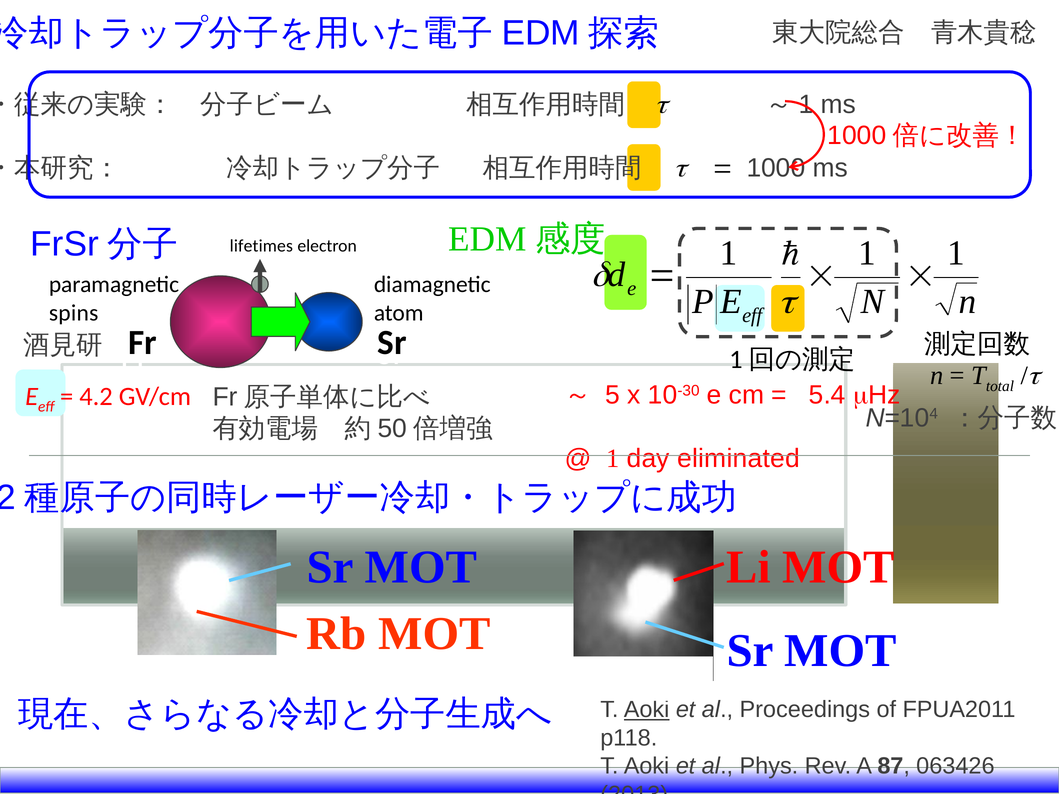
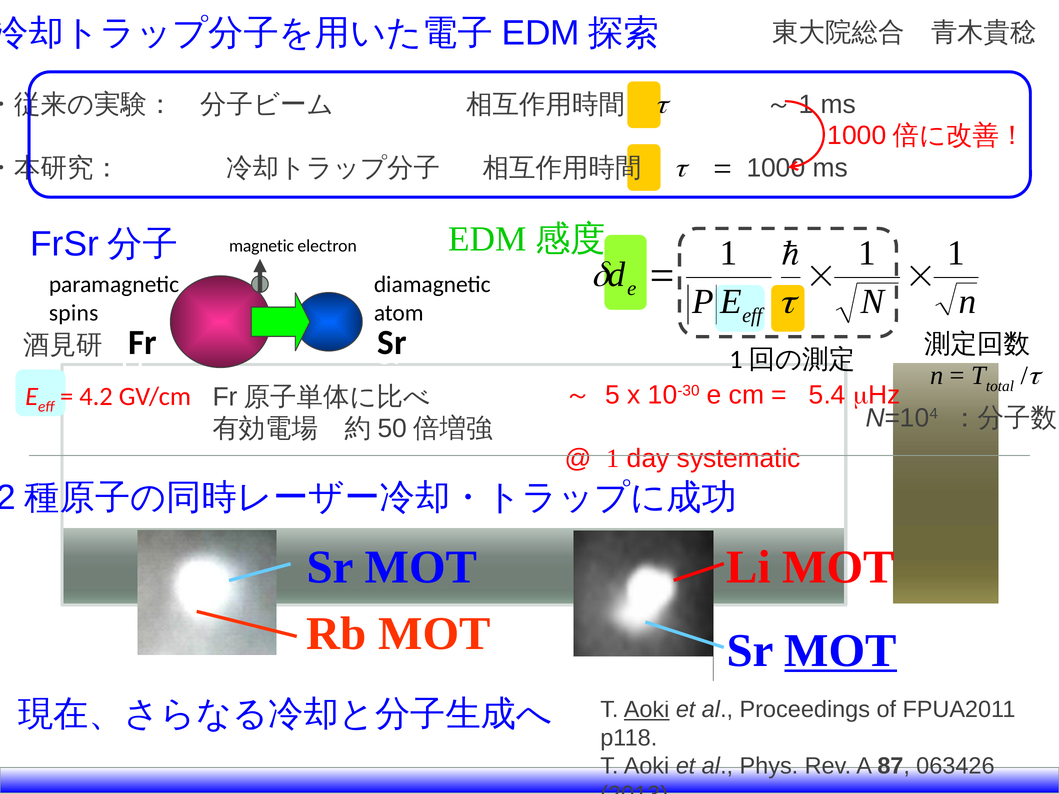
lifetimes: lifetimes -> magnetic (261, 246)
eliminated: eliminated -> systematic (739, 459)
MOT underline: none -> present (841, 651)
